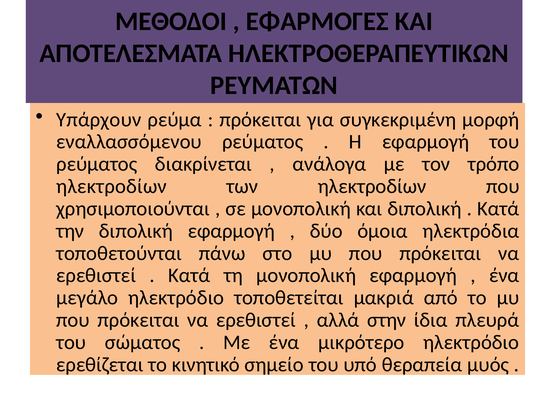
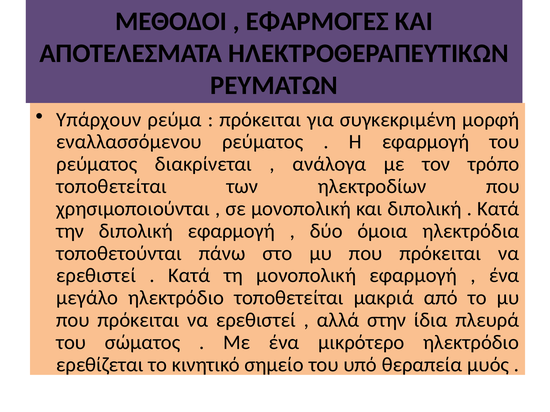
ηλεκτροδίων: ηλεκτροδίων -> τοποθετείται (112, 187)
